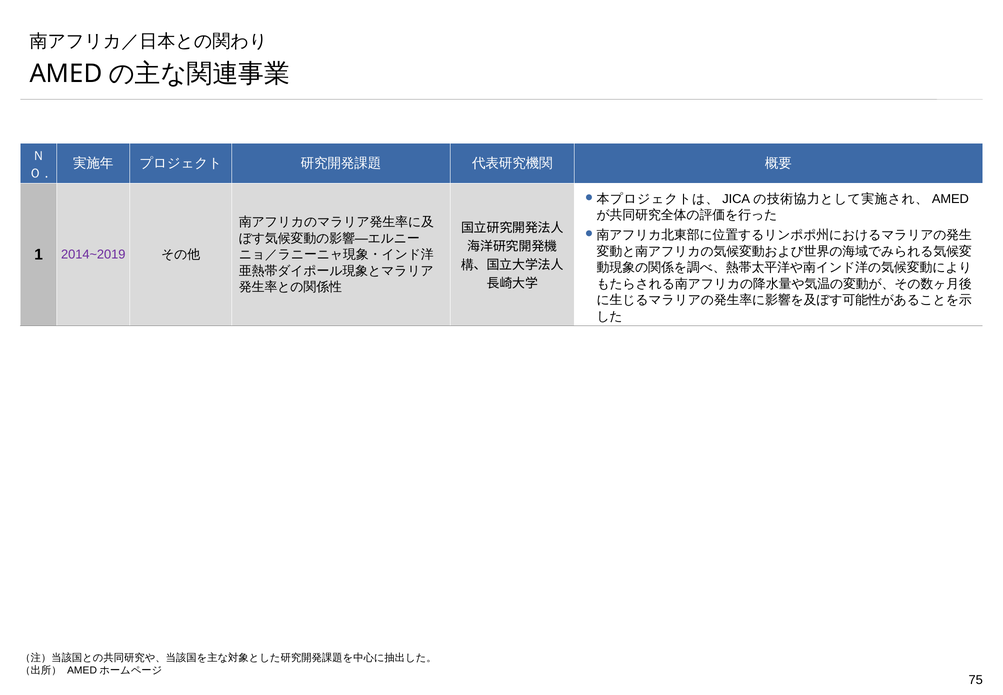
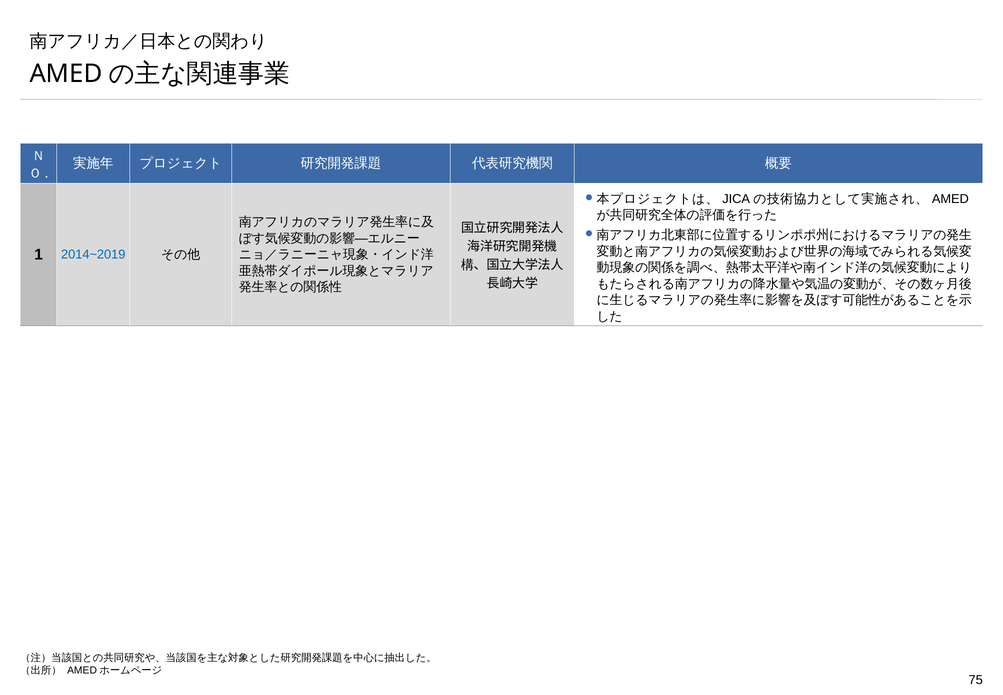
2014~2019 colour: purple -> blue (93, 254)
